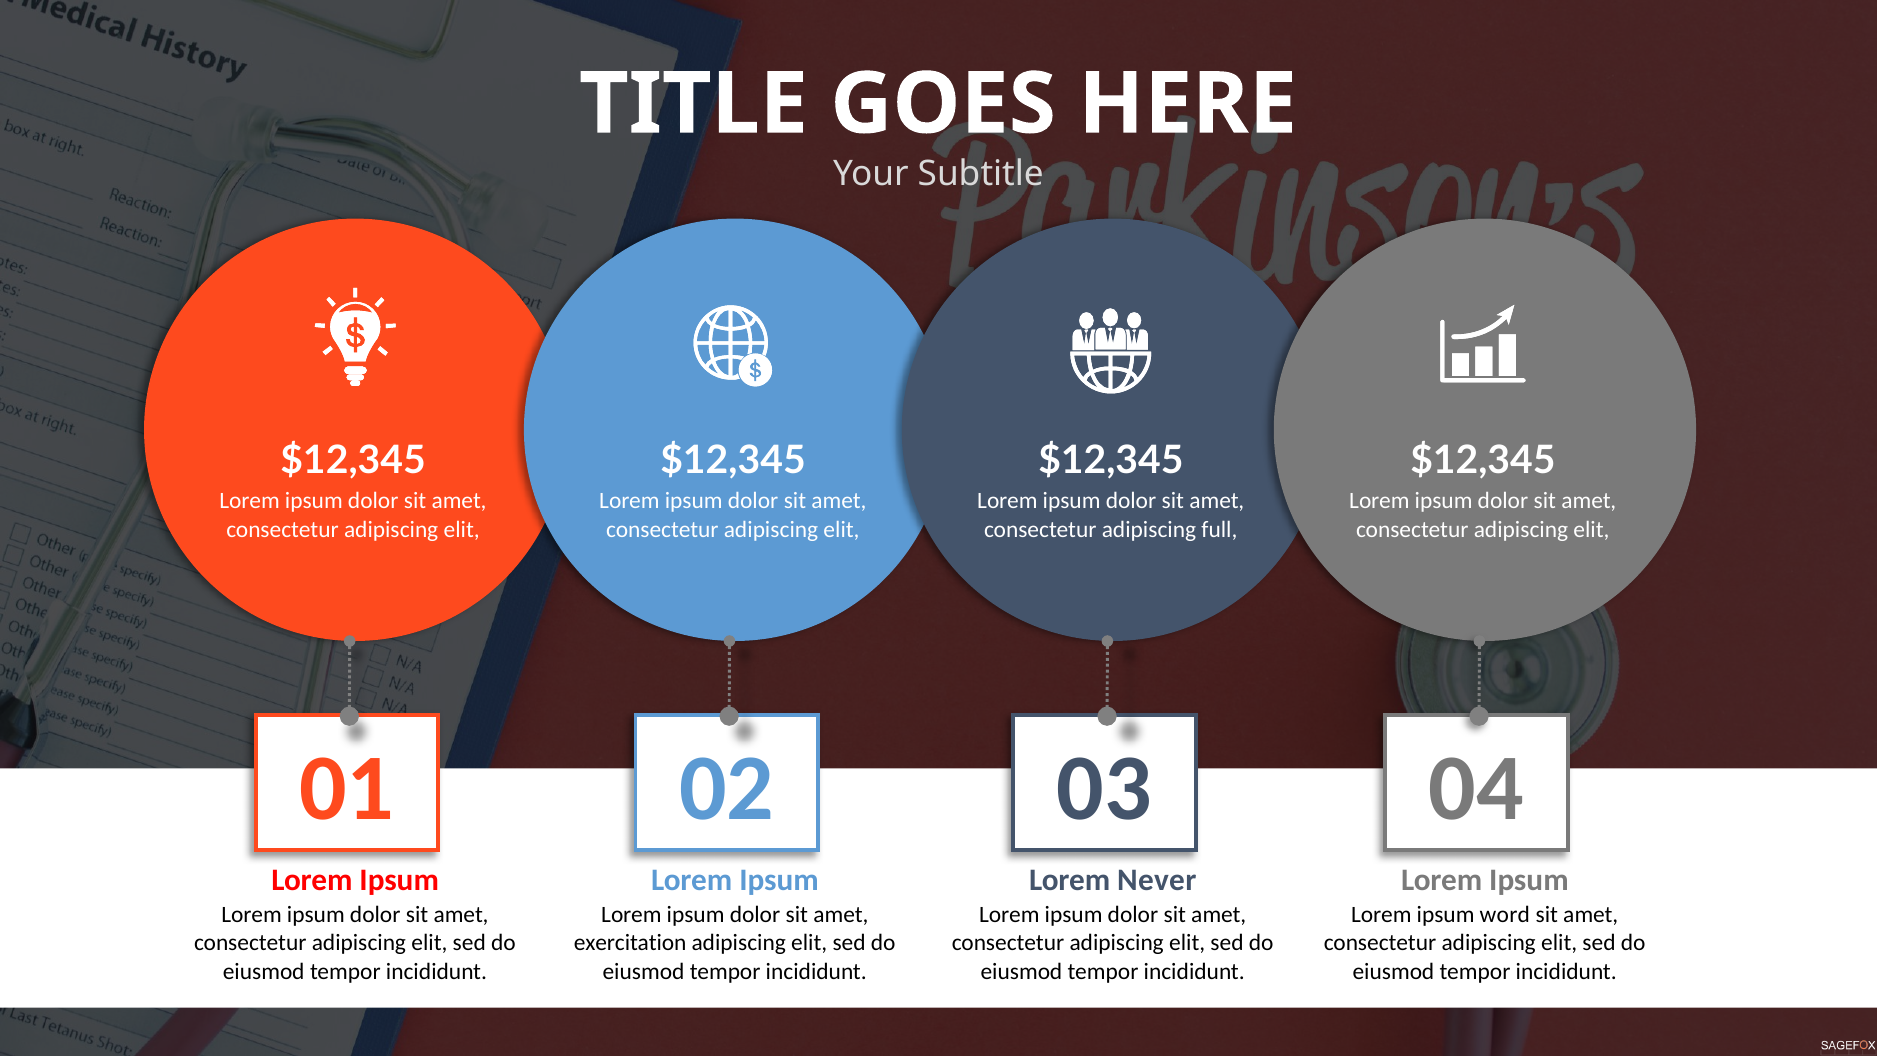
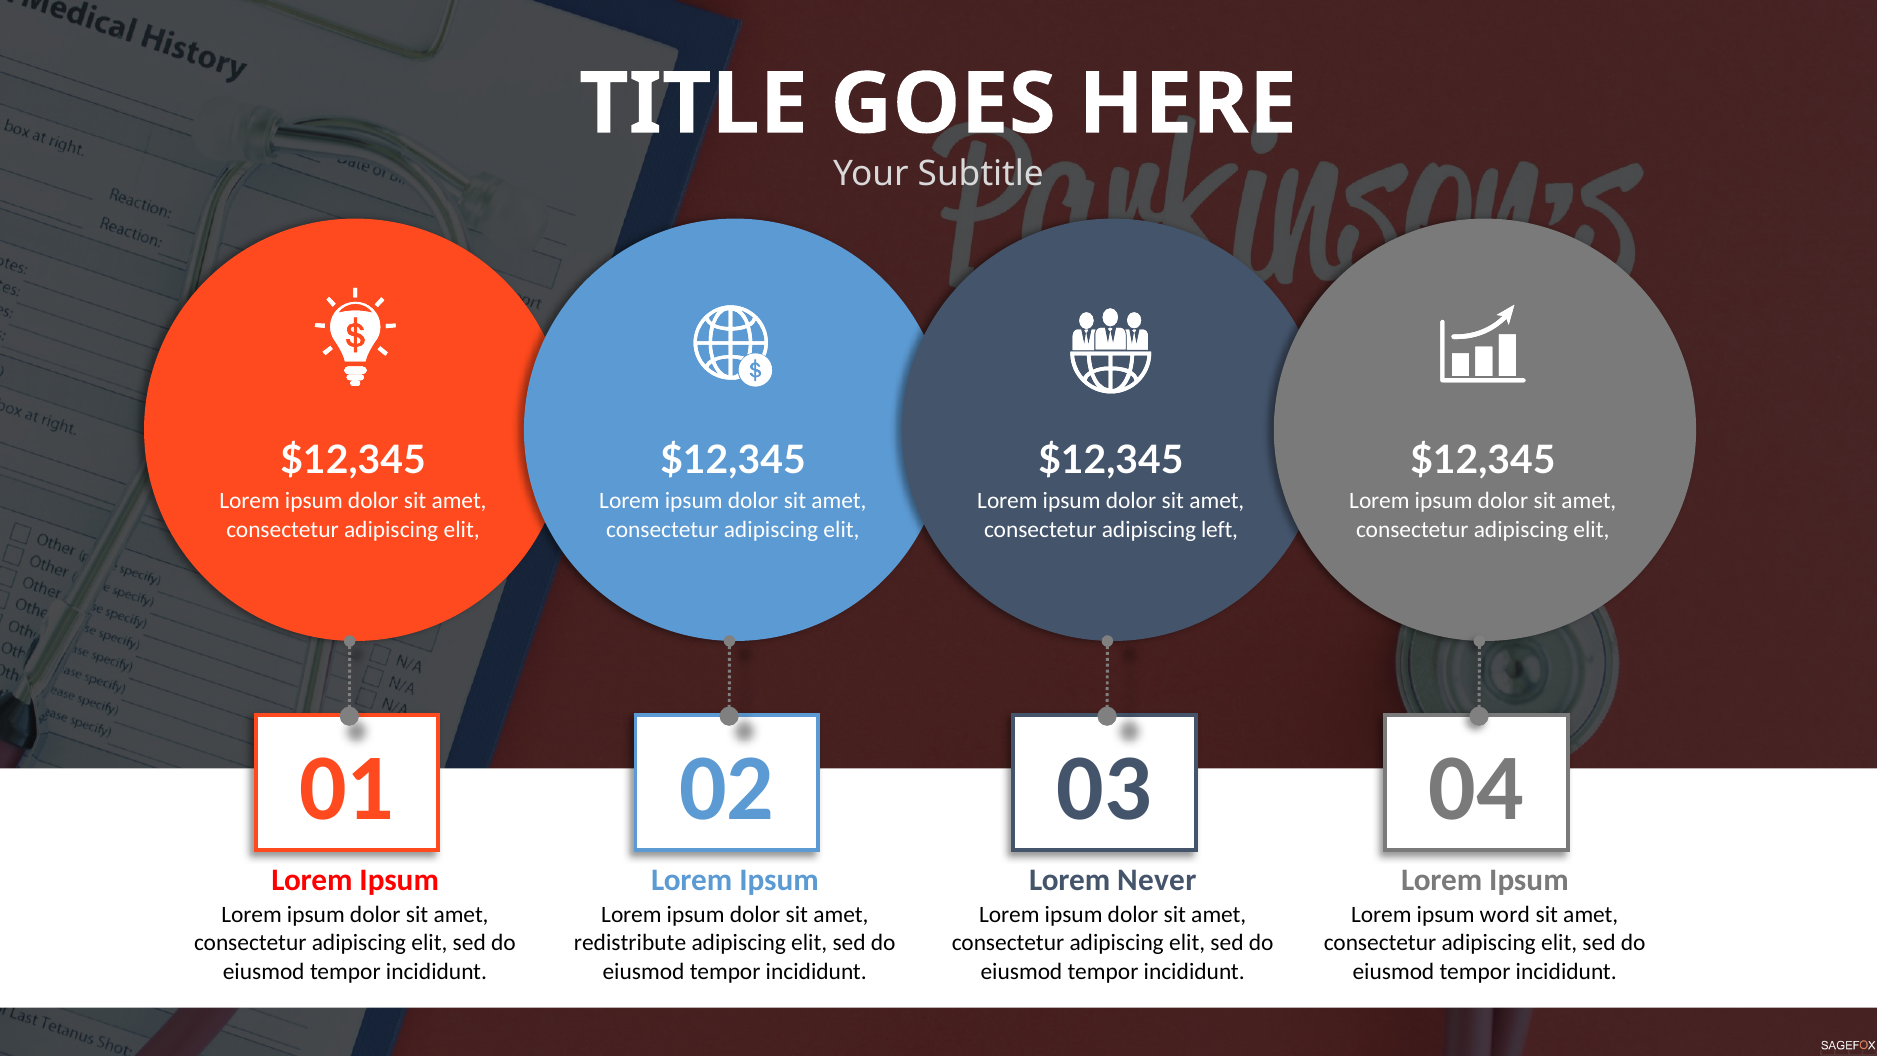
full: full -> left (1220, 529)
exercitation: exercitation -> redistribute (630, 943)
